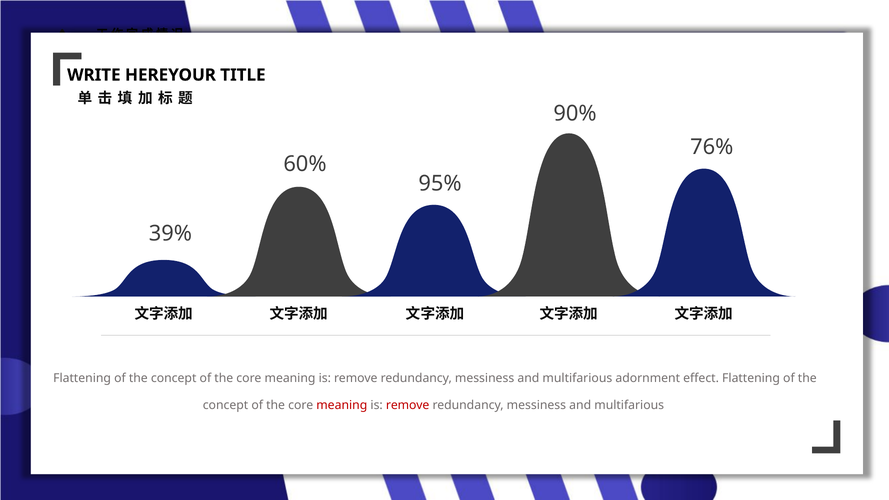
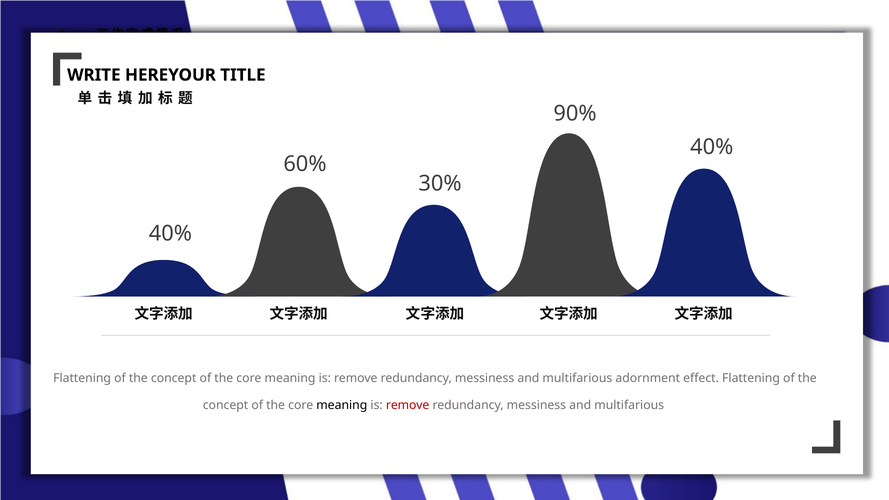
76%: 76% -> 40% (712, 147)
95%: 95% -> 30% (440, 184)
39%: 39% -> 40% (170, 234)
meaning colour: red -> black (342, 405)
